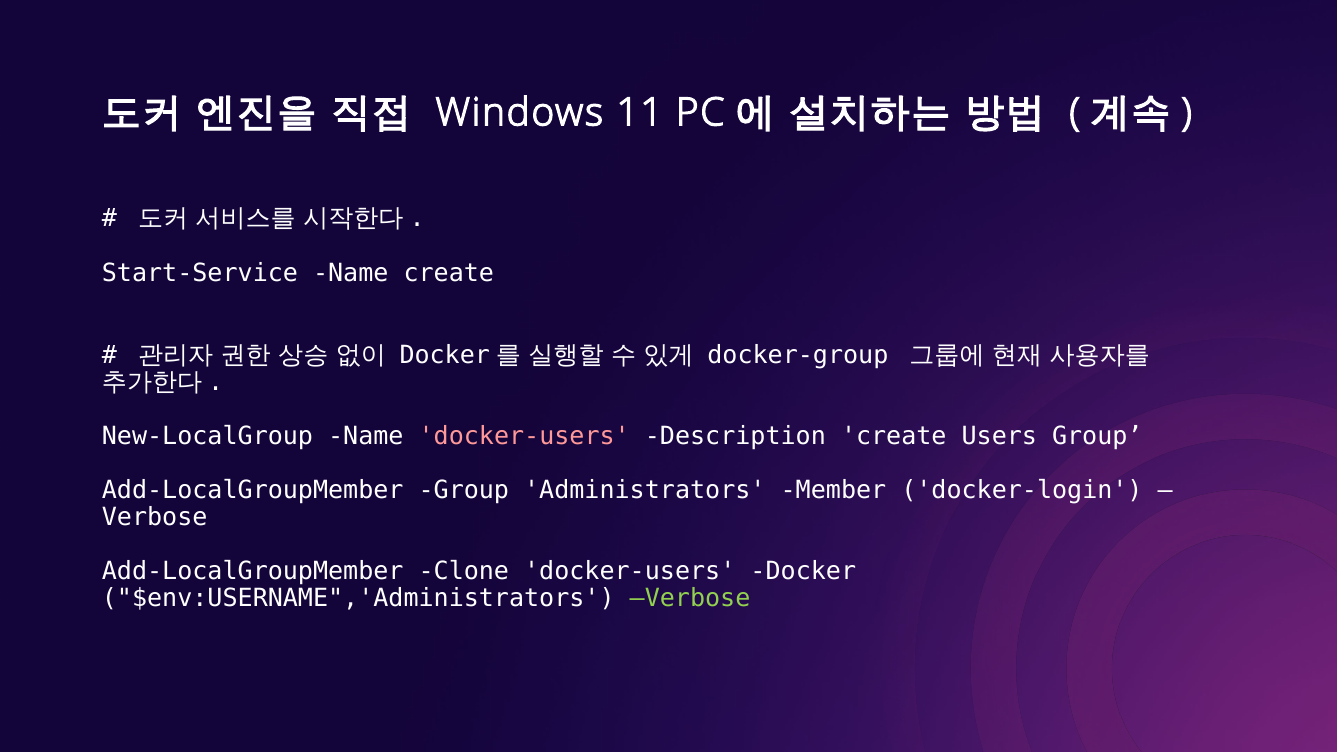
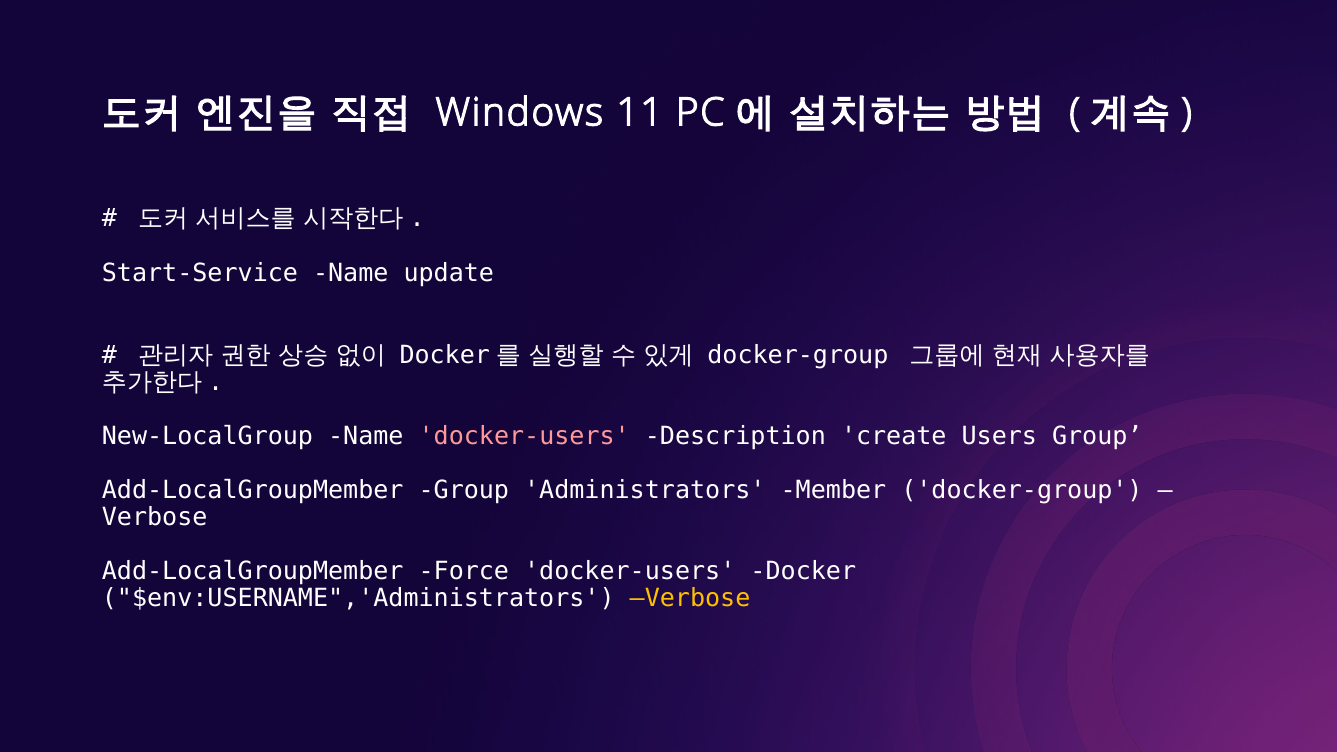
Name create: create -> update (449, 273)
Member docker-login: docker-login -> docker-group (1022, 490)
Clone: Clone -> Force (464, 571)
Verbose colour: light green -> yellow (690, 599)
